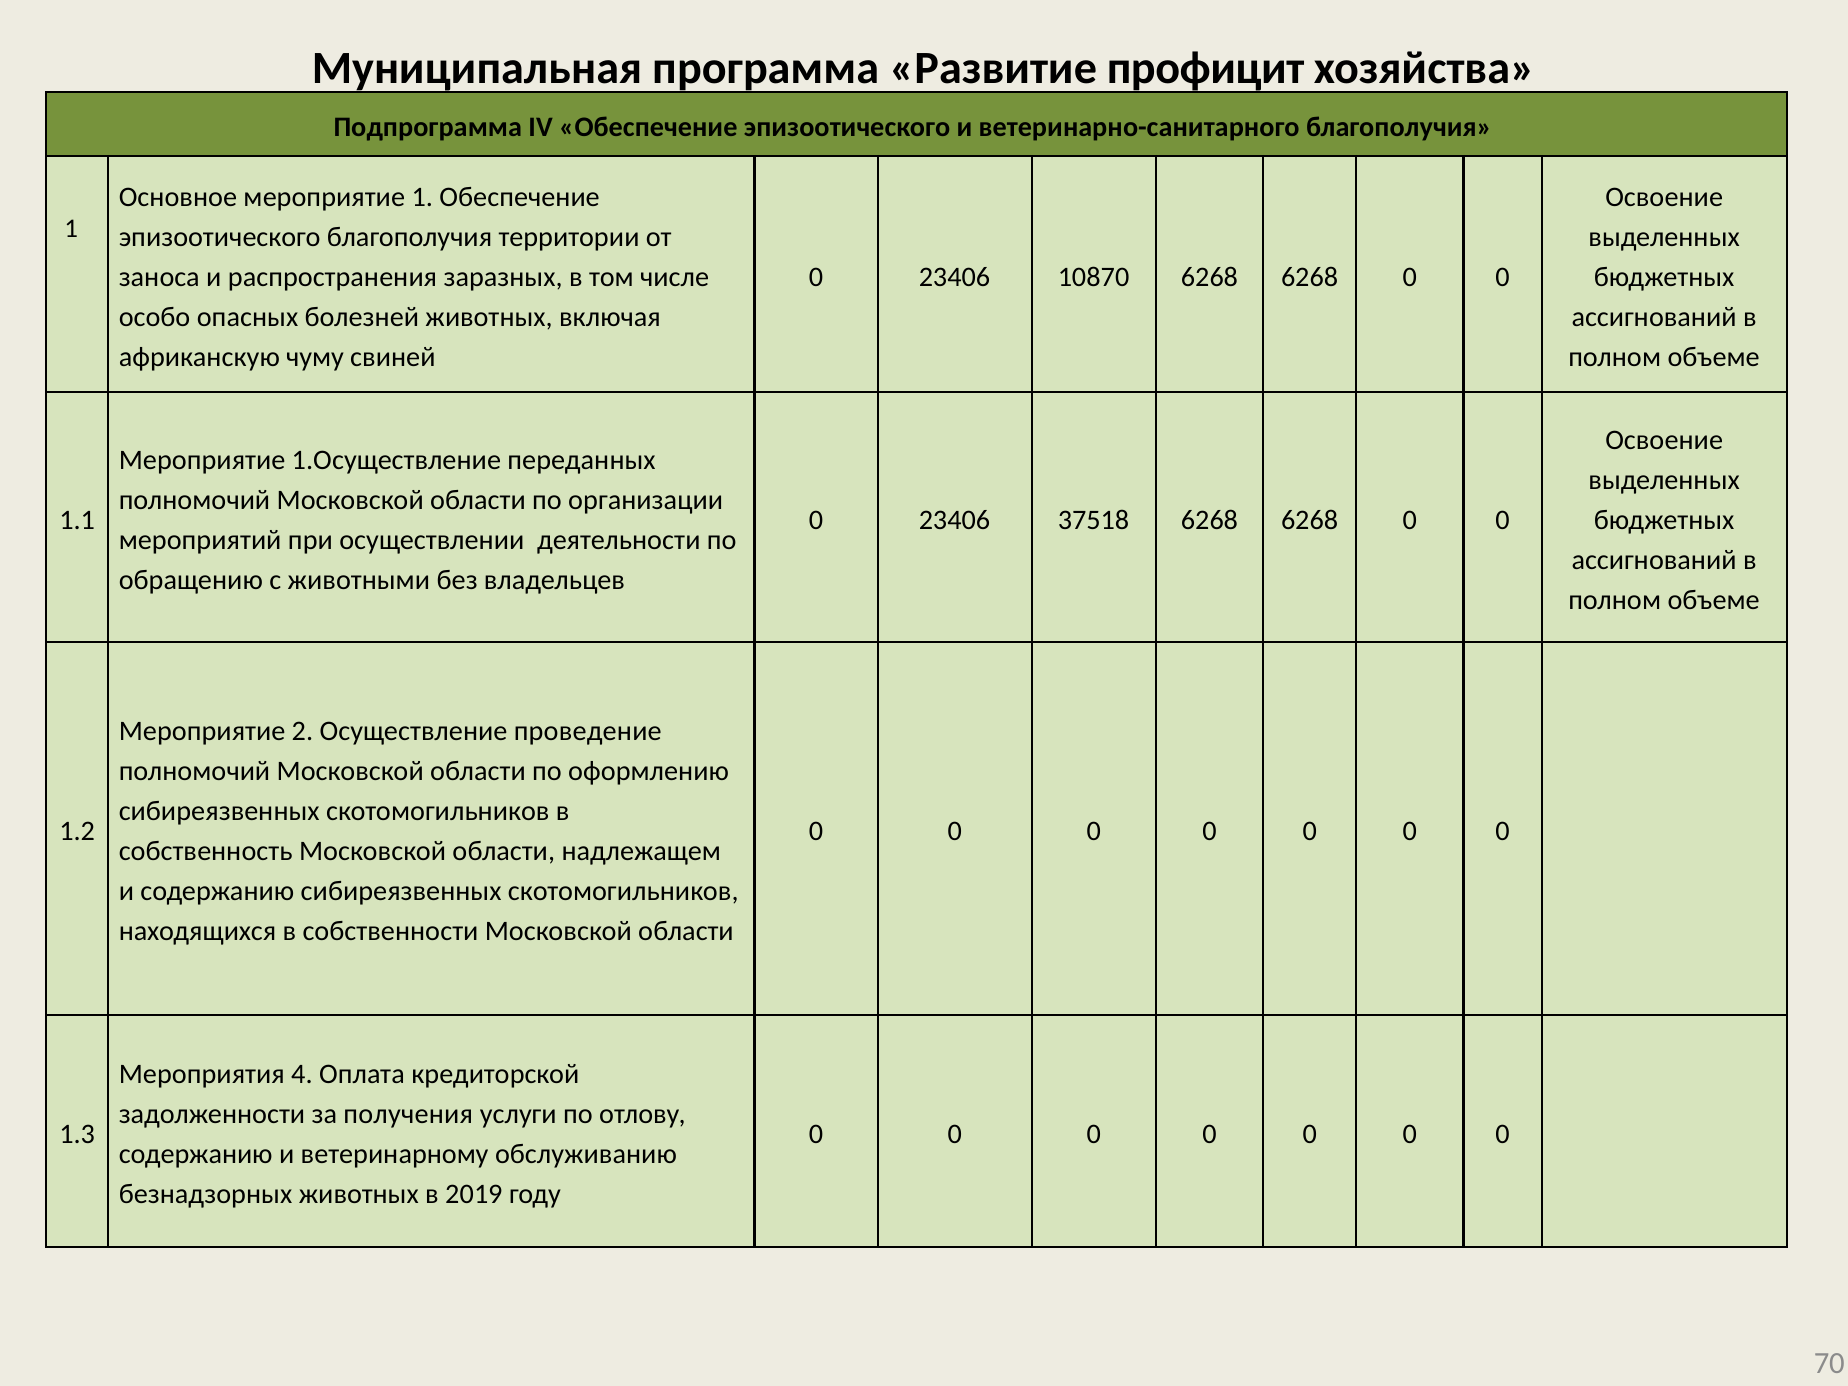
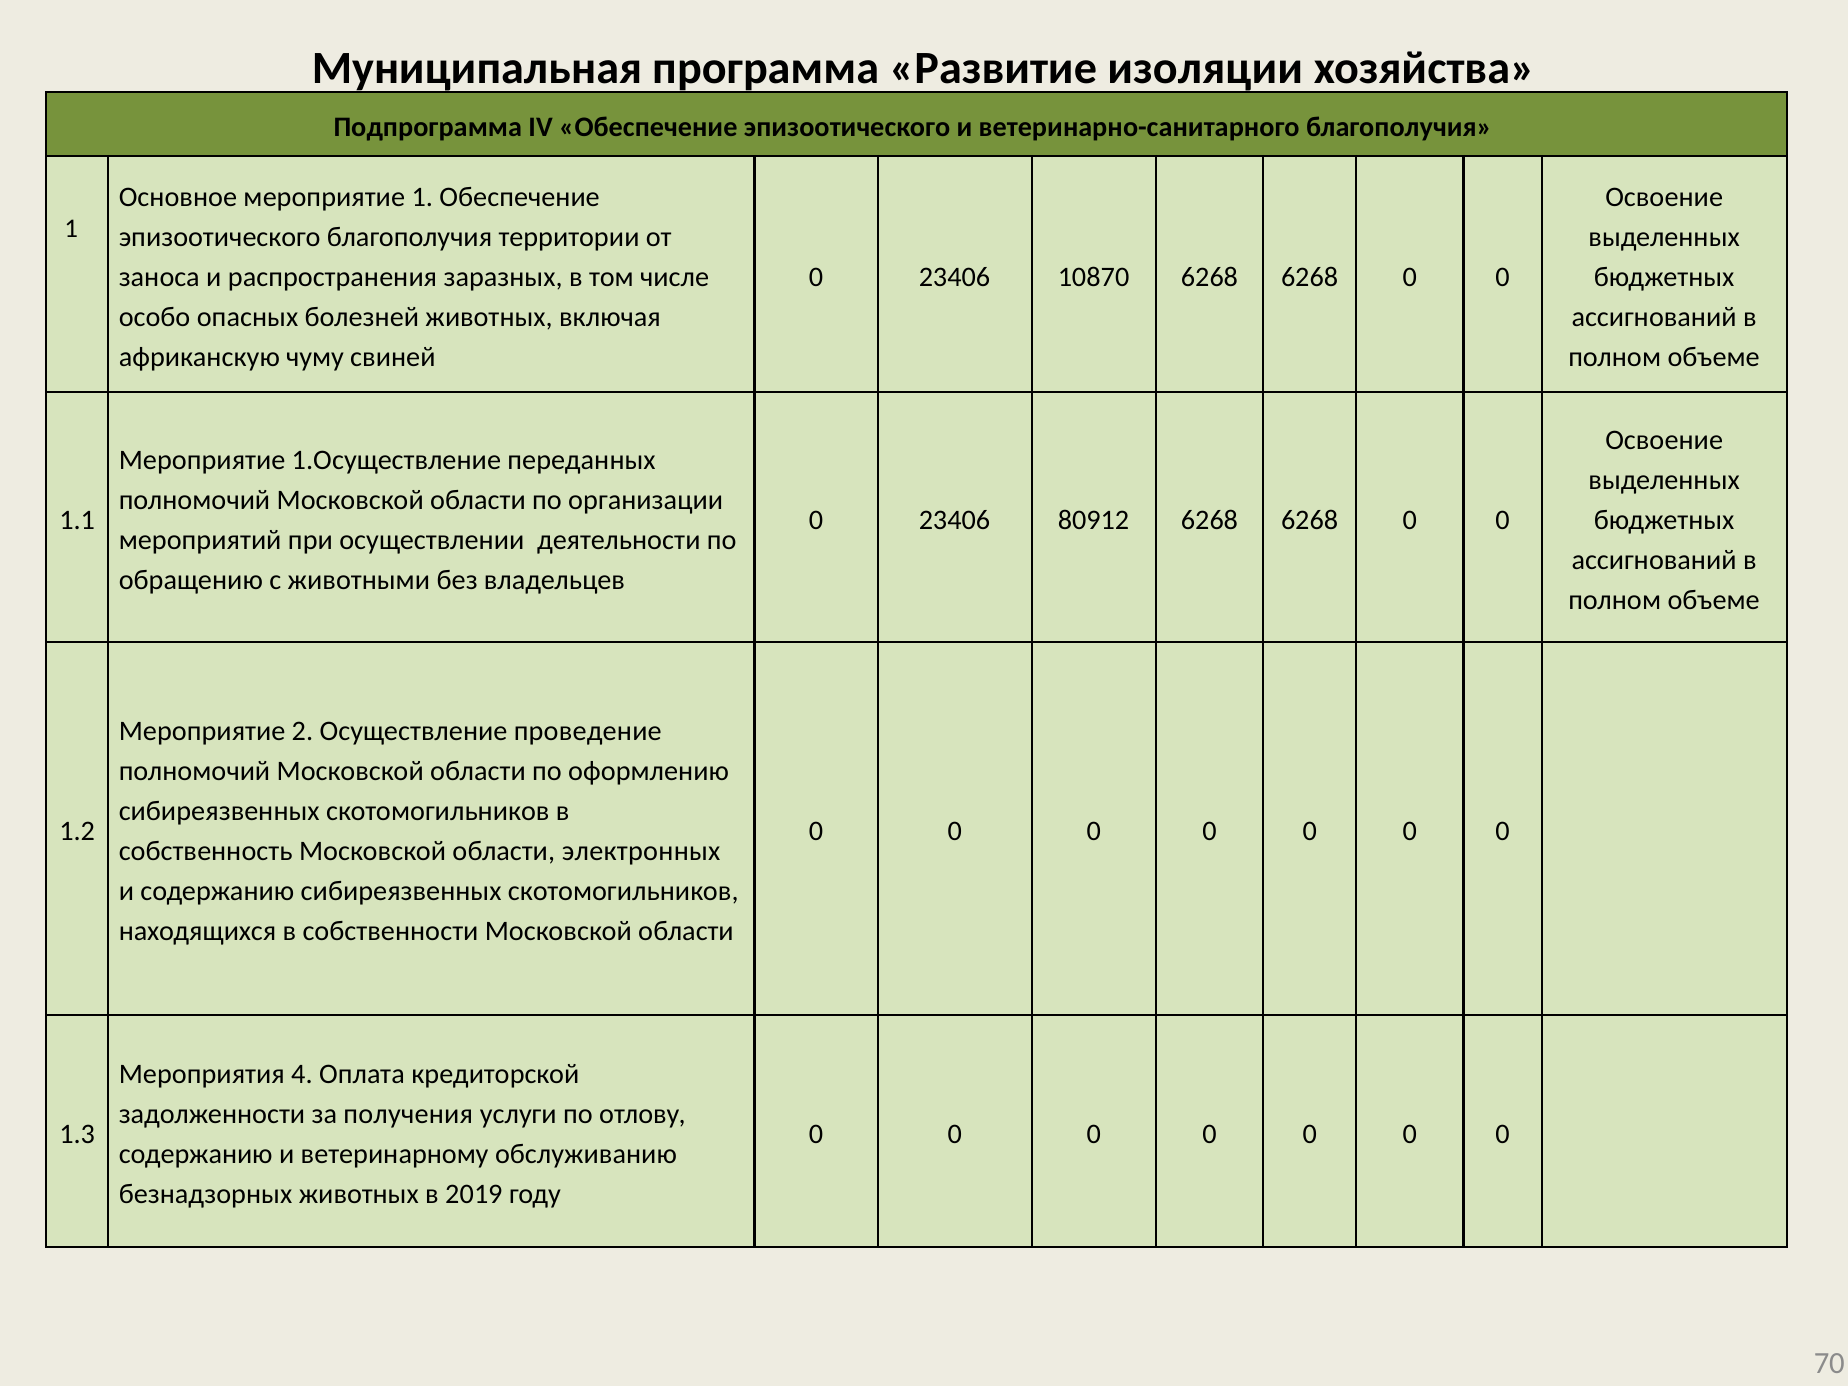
профицит: профицит -> изоляции (1205, 68)
37518: 37518 -> 80912 (1094, 520)
надлежащем: надлежащем -> электронных (641, 851)
